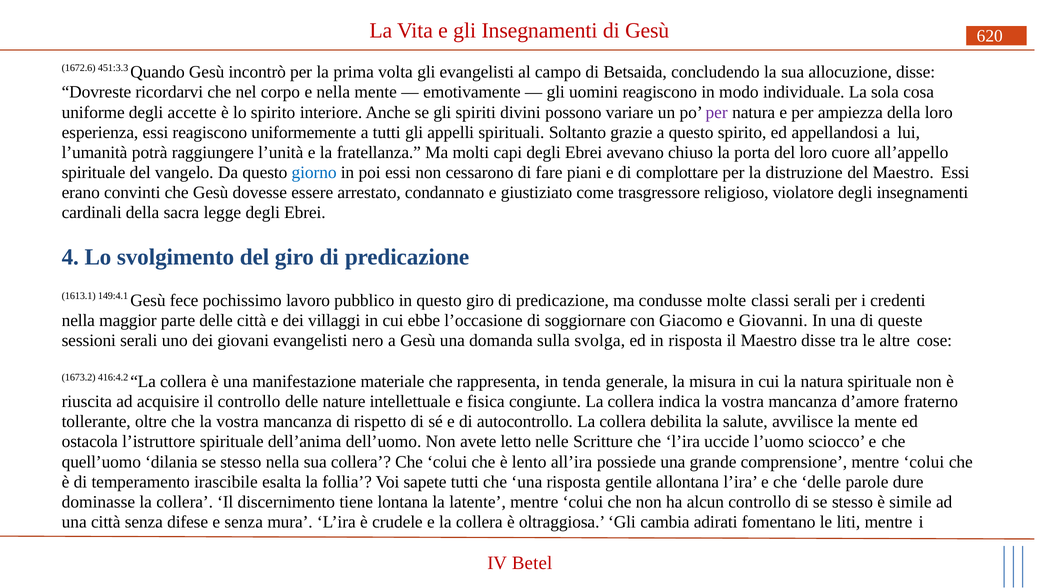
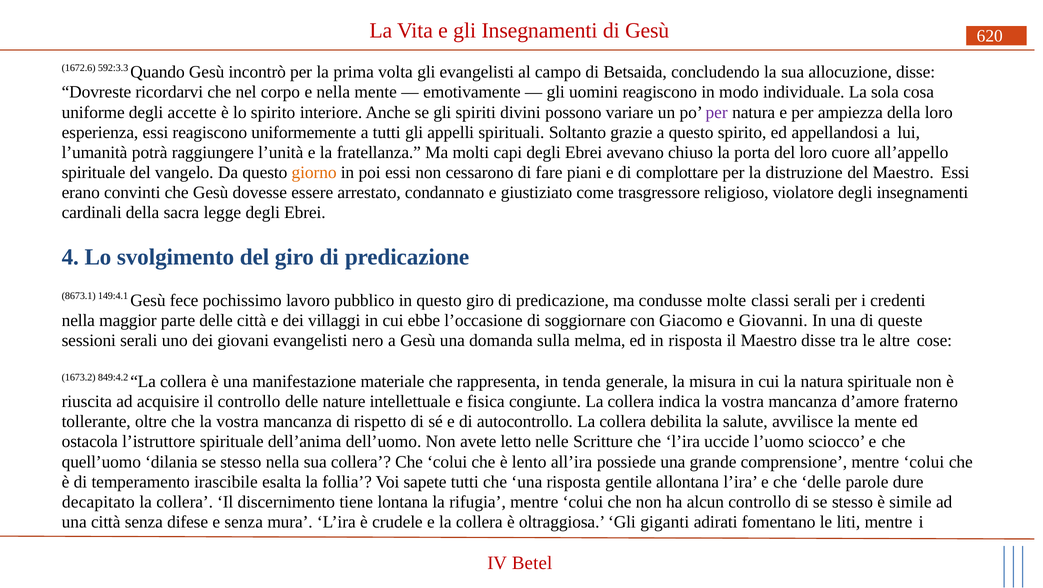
451:3.3: 451:3.3 -> 592:3.3 (113, 68)
giorno colour: blue -> orange (314, 172)
1613.1: 1613.1 -> 8673.1 (79, 296)
svolga: svolga -> melma (600, 340)
416:4.2: 416:4.2 -> 849:4.2 (113, 377)
dominasse: dominasse -> decapitato (98, 501)
latente: latente -> rifugia (478, 501)
cambia: cambia -> giganti (665, 521)
